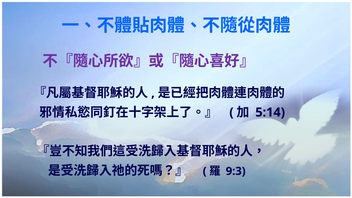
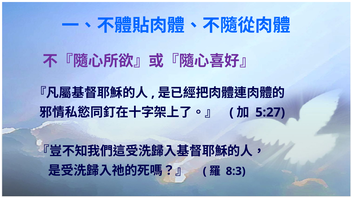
5:14: 5:14 -> 5:27 (270, 112)
9:3: 9:3 -> 8:3 (236, 171)
